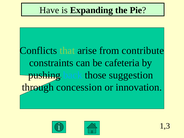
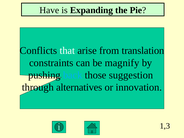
that colour: light green -> white (67, 51)
contribute: contribute -> translation (143, 51)
cafeteria: cafeteria -> magnify (122, 63)
concession: concession -> alternatives (79, 87)
